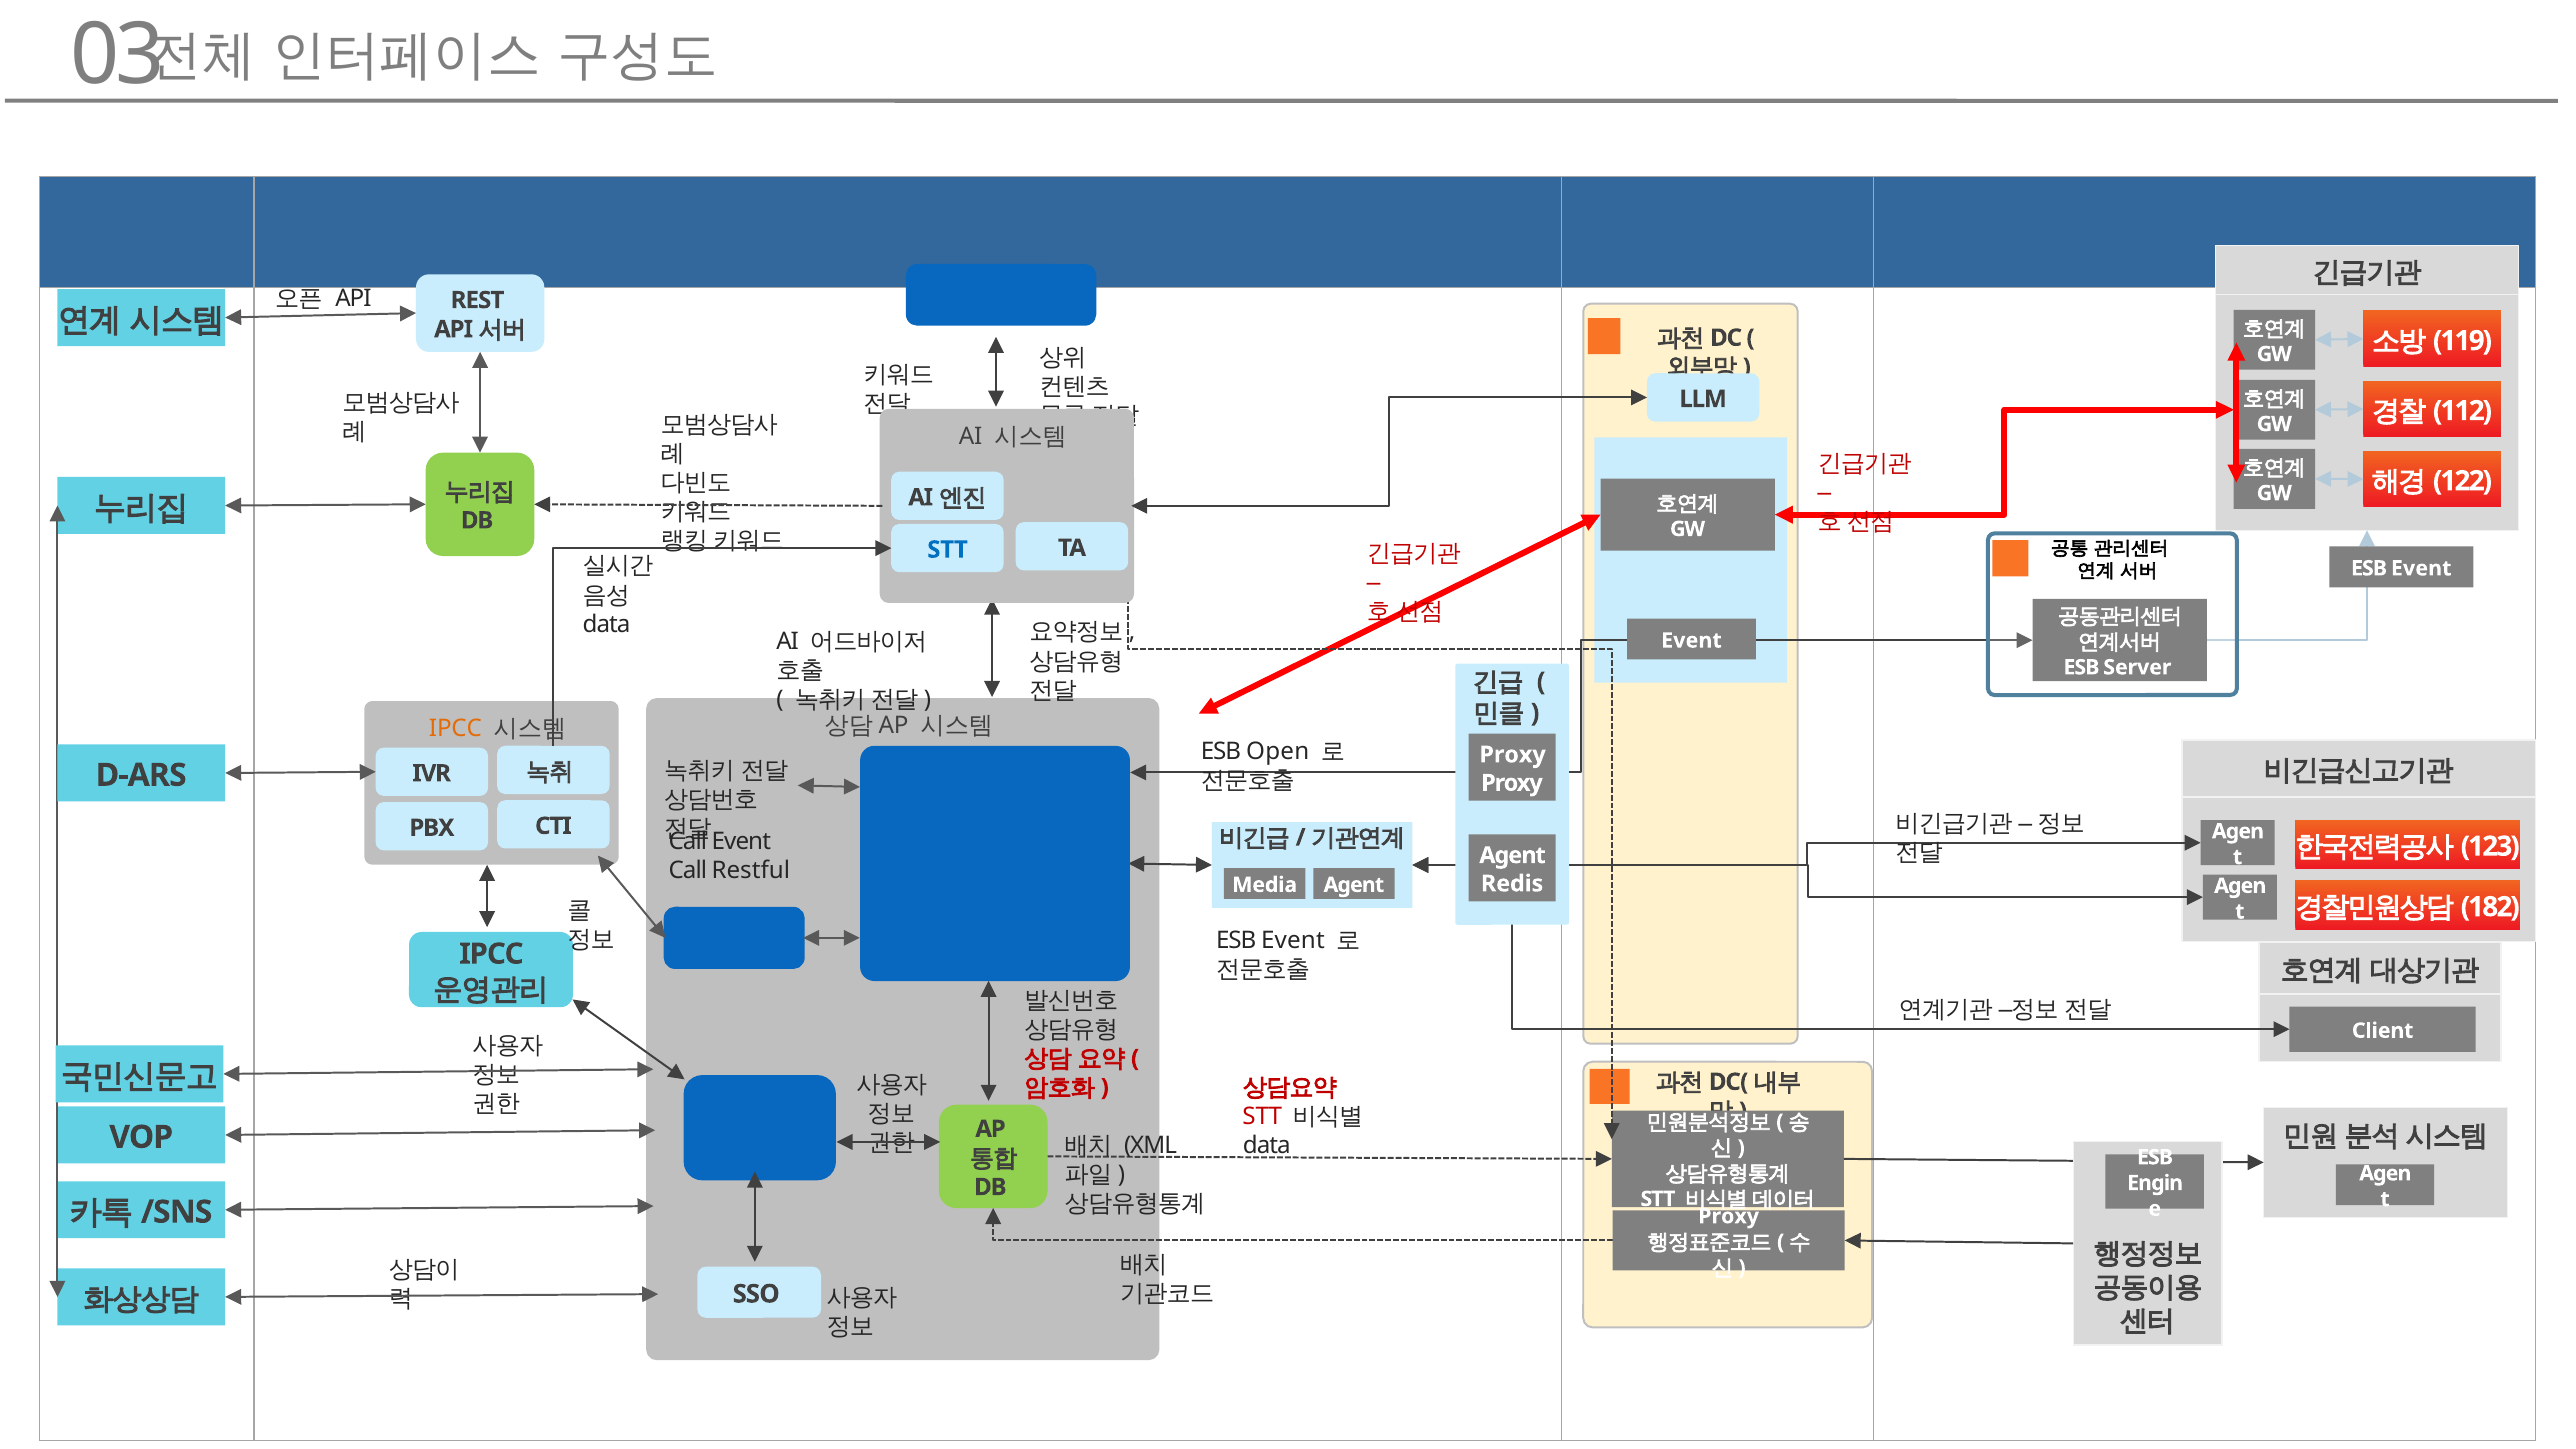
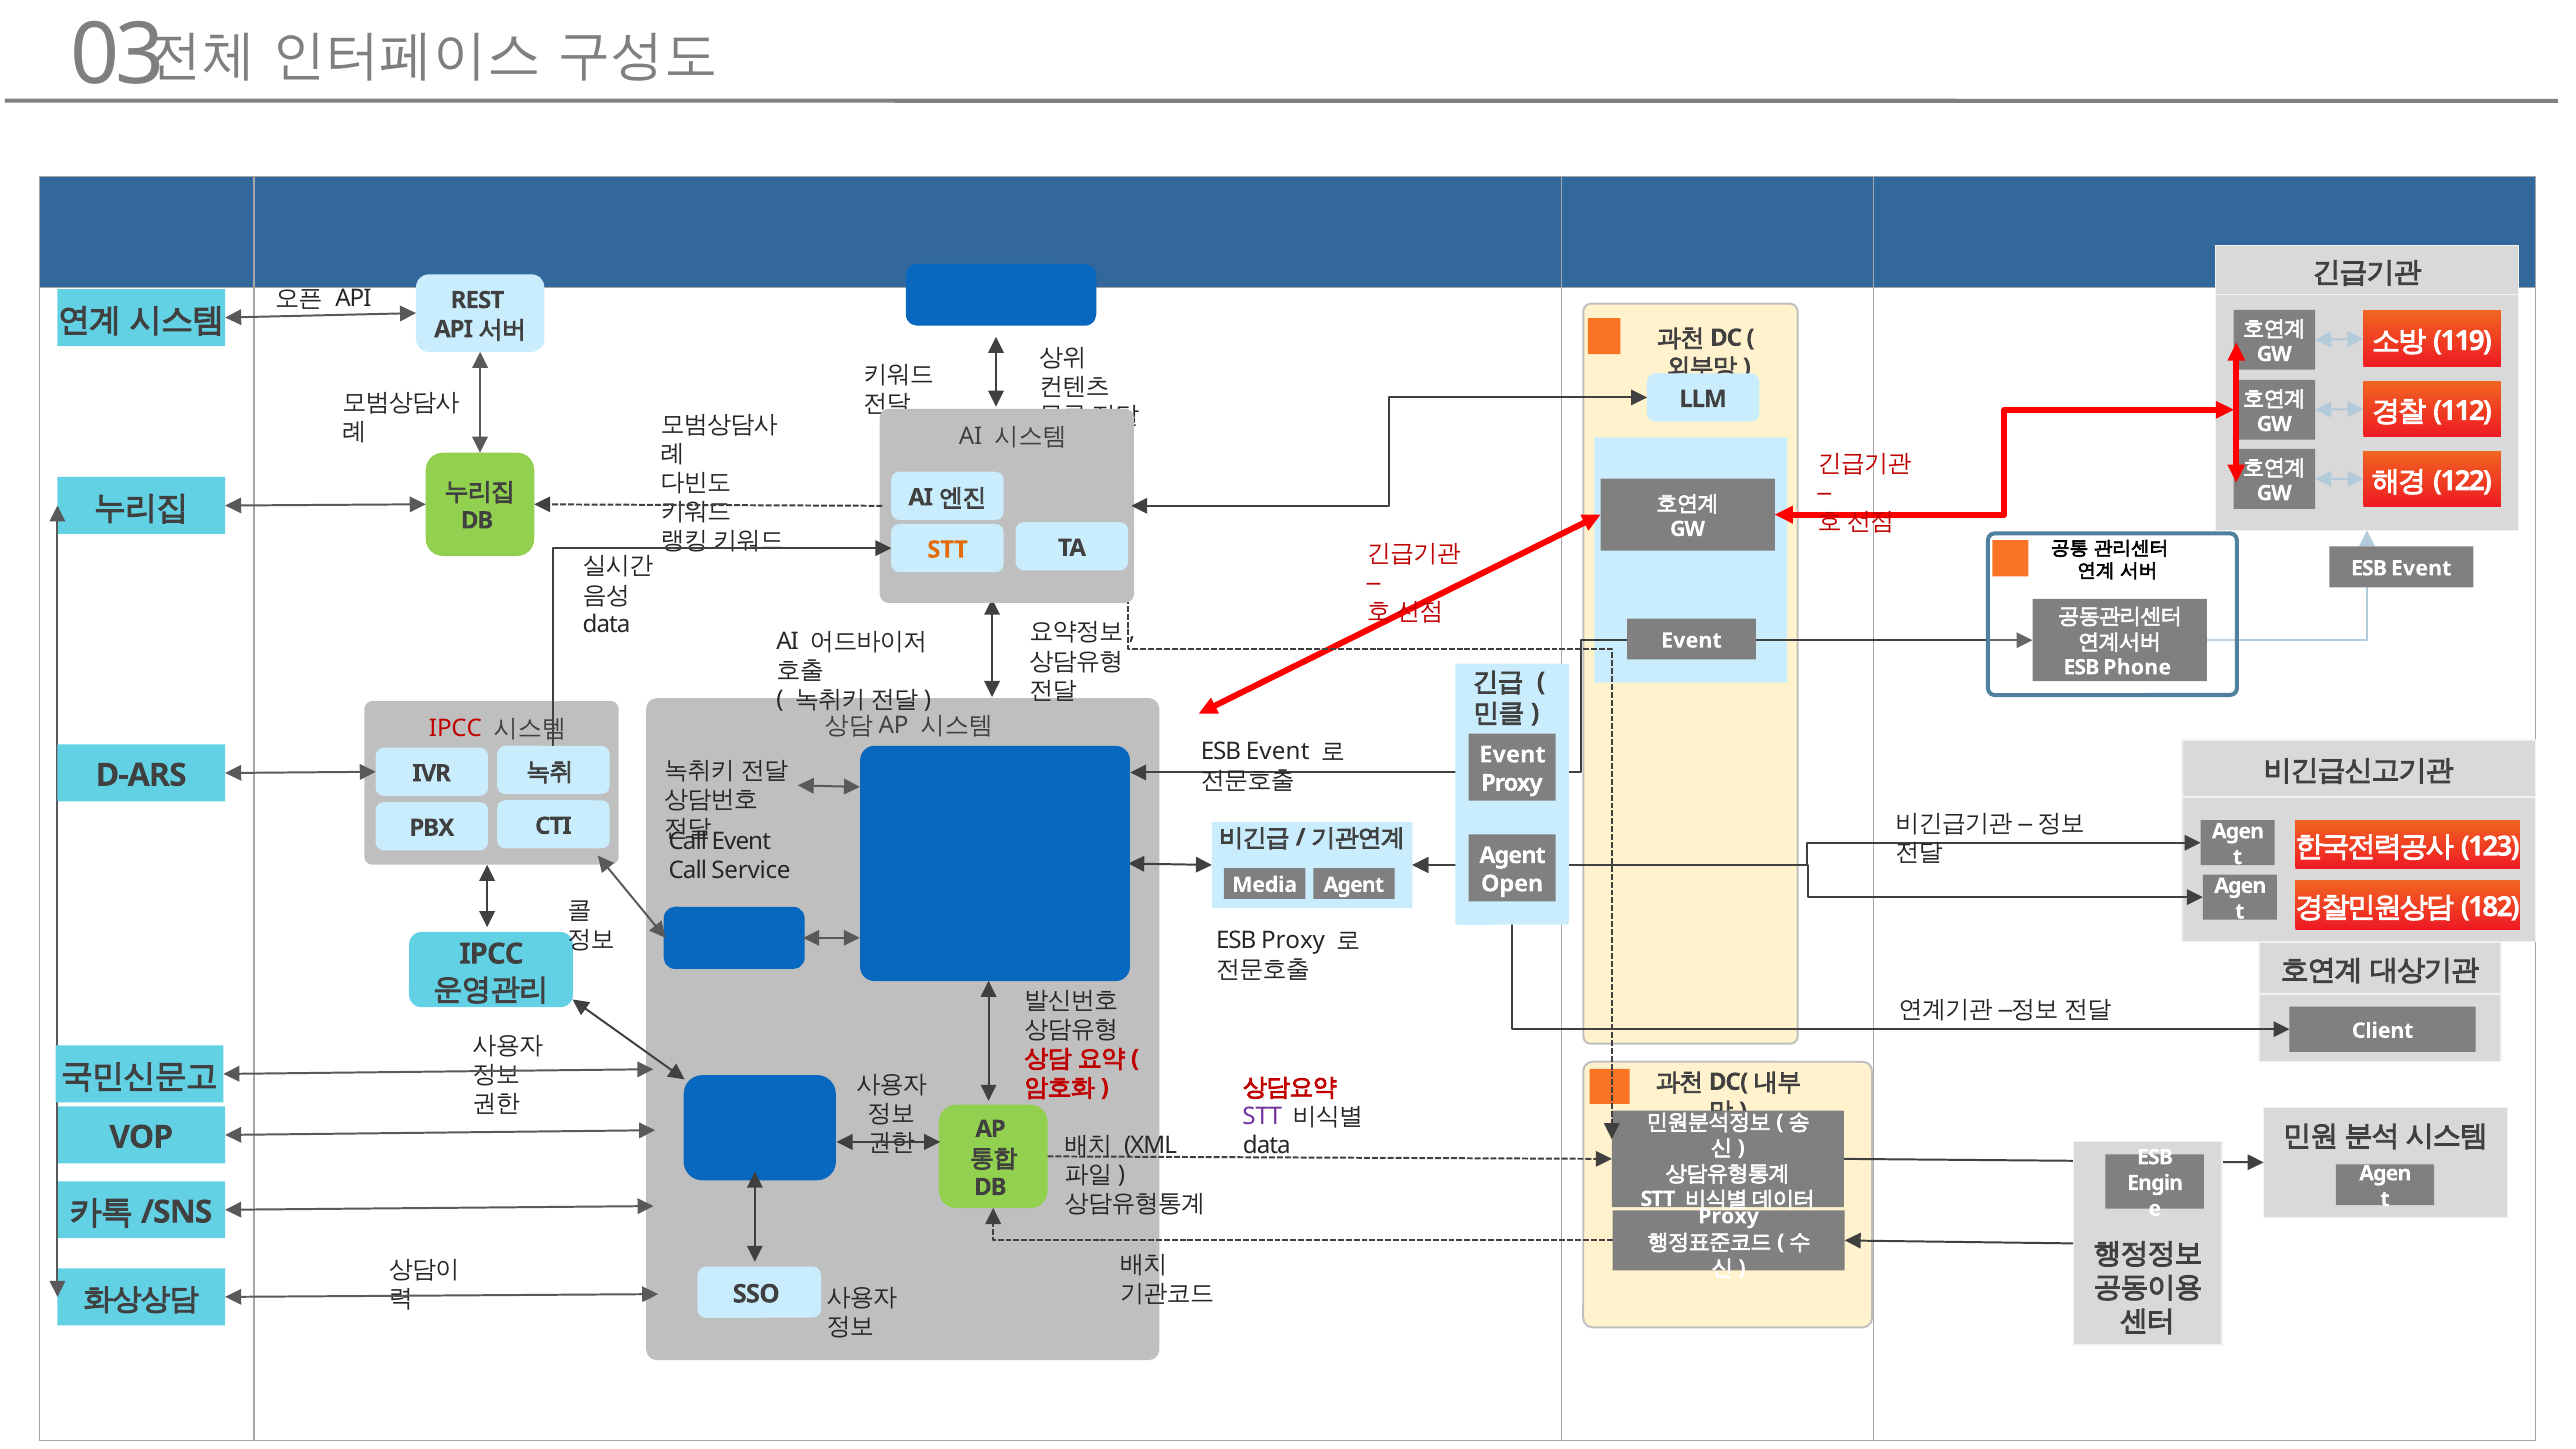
STT colour: blue -> orange (948, 550)
Server: Server -> Phone (2137, 667)
IPCC colour: orange -> red (455, 728)
Open: Open -> Event (1278, 752)
Proxy: Proxy -> Event (1512, 755)
Restful: Restful -> Service (751, 870)
Redis: Redis -> Open (1512, 884)
Event: Event -> Proxy (1293, 941)
STT colour: red -> purple (1262, 1116)
